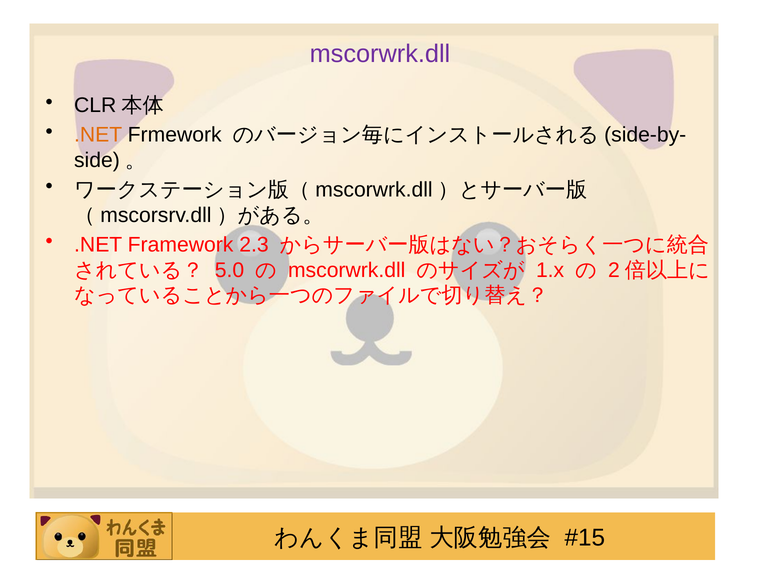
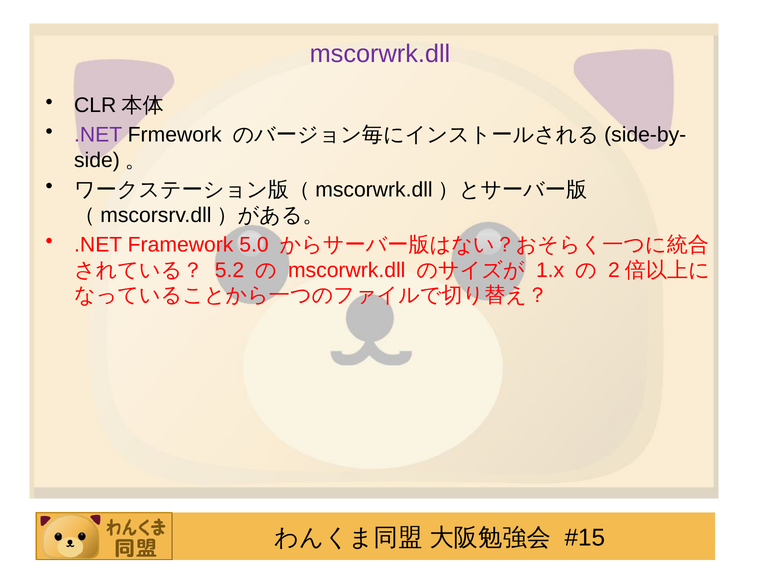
.NET colour: orange -> purple (98, 135)
2.3: 2.3 -> 5.0 (254, 245)
5.0: 5.0 -> 5.2 (229, 270)
